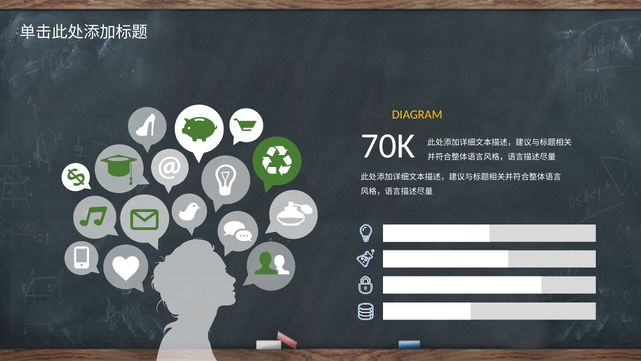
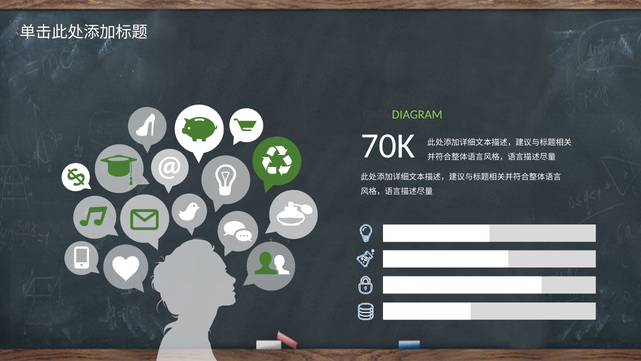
DIAGRAM colour: yellow -> light green (417, 115)
